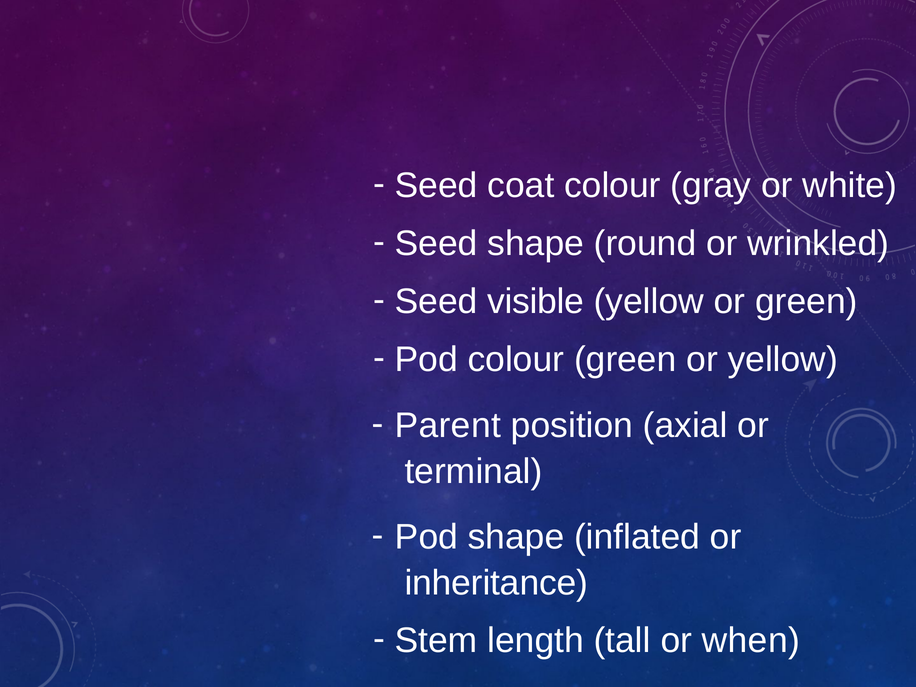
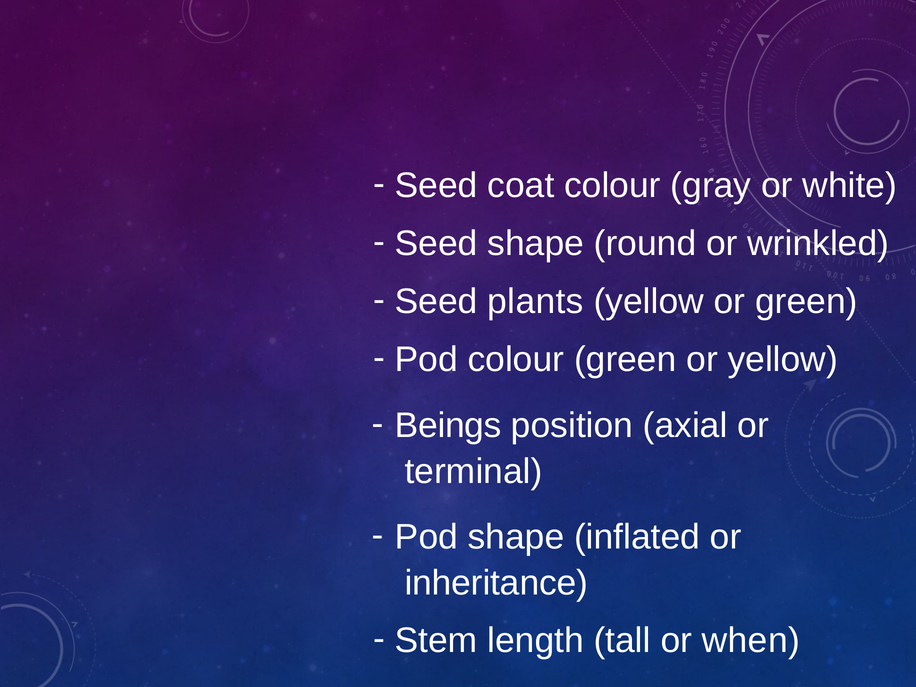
visible: visible -> plants (535, 302)
Parent: Parent -> Beings (448, 426)
